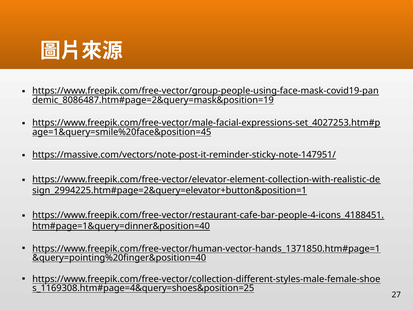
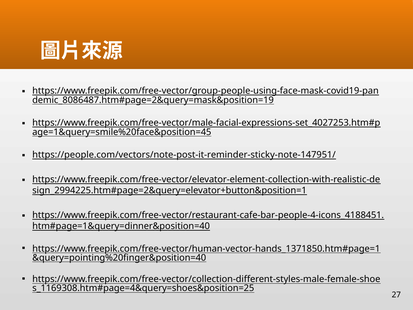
https://massive.com/vectors/note-post-it-reminder-sticky-note-147951/: https://massive.com/vectors/note-post-it-reminder-sticky-note-147951/ -> https://people.com/vectors/note-post-it-reminder-sticky-note-147951/ (184, 155)
